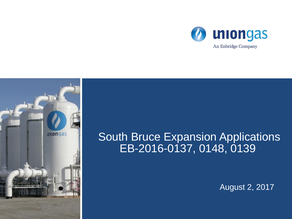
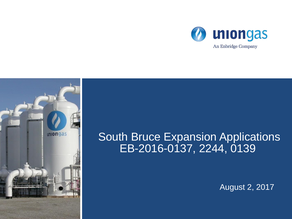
0148: 0148 -> 2244 (213, 149)
